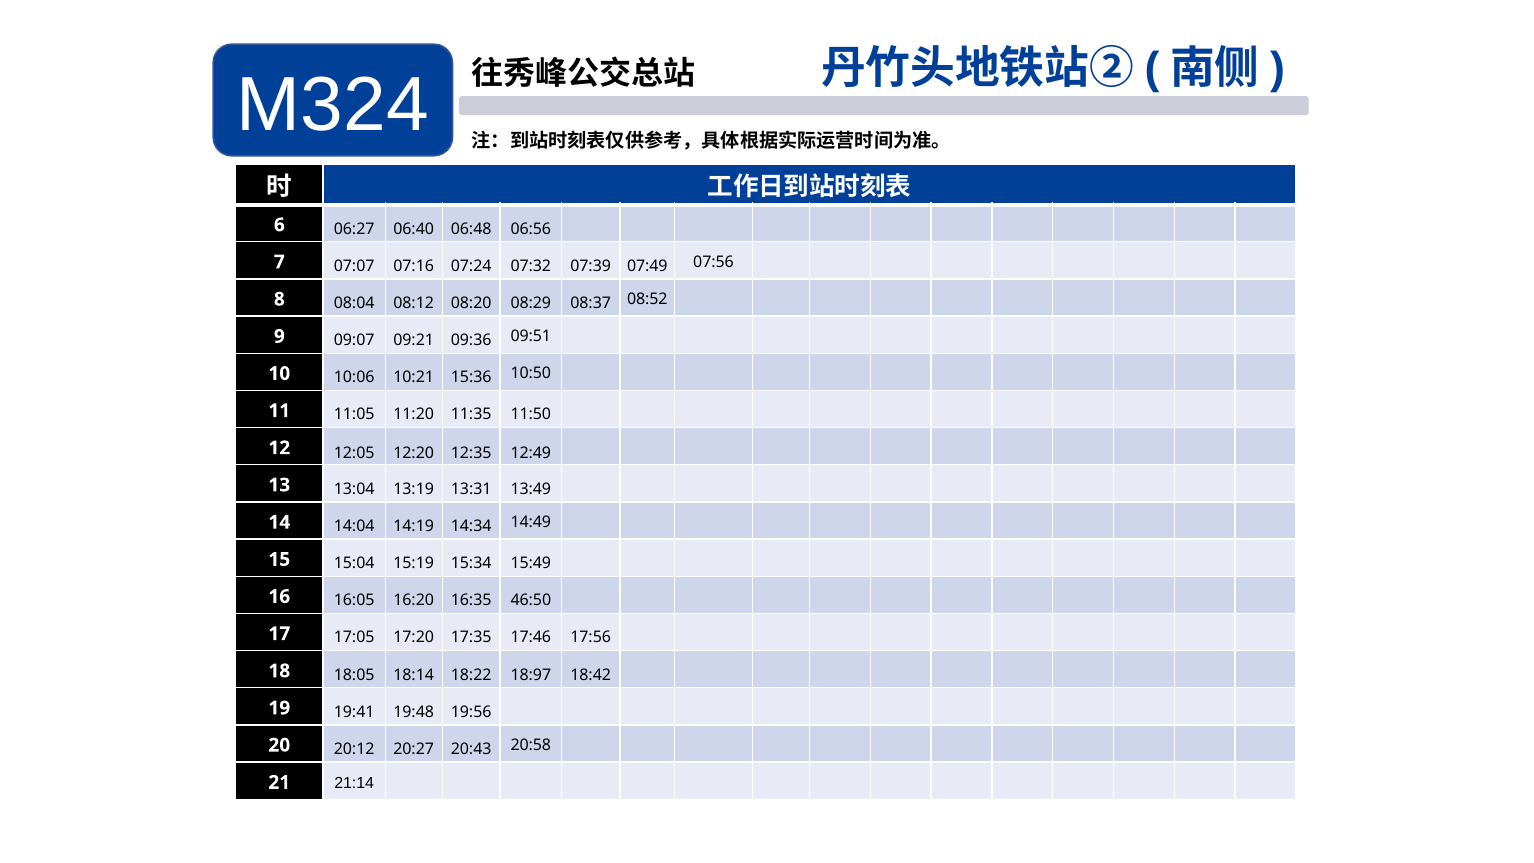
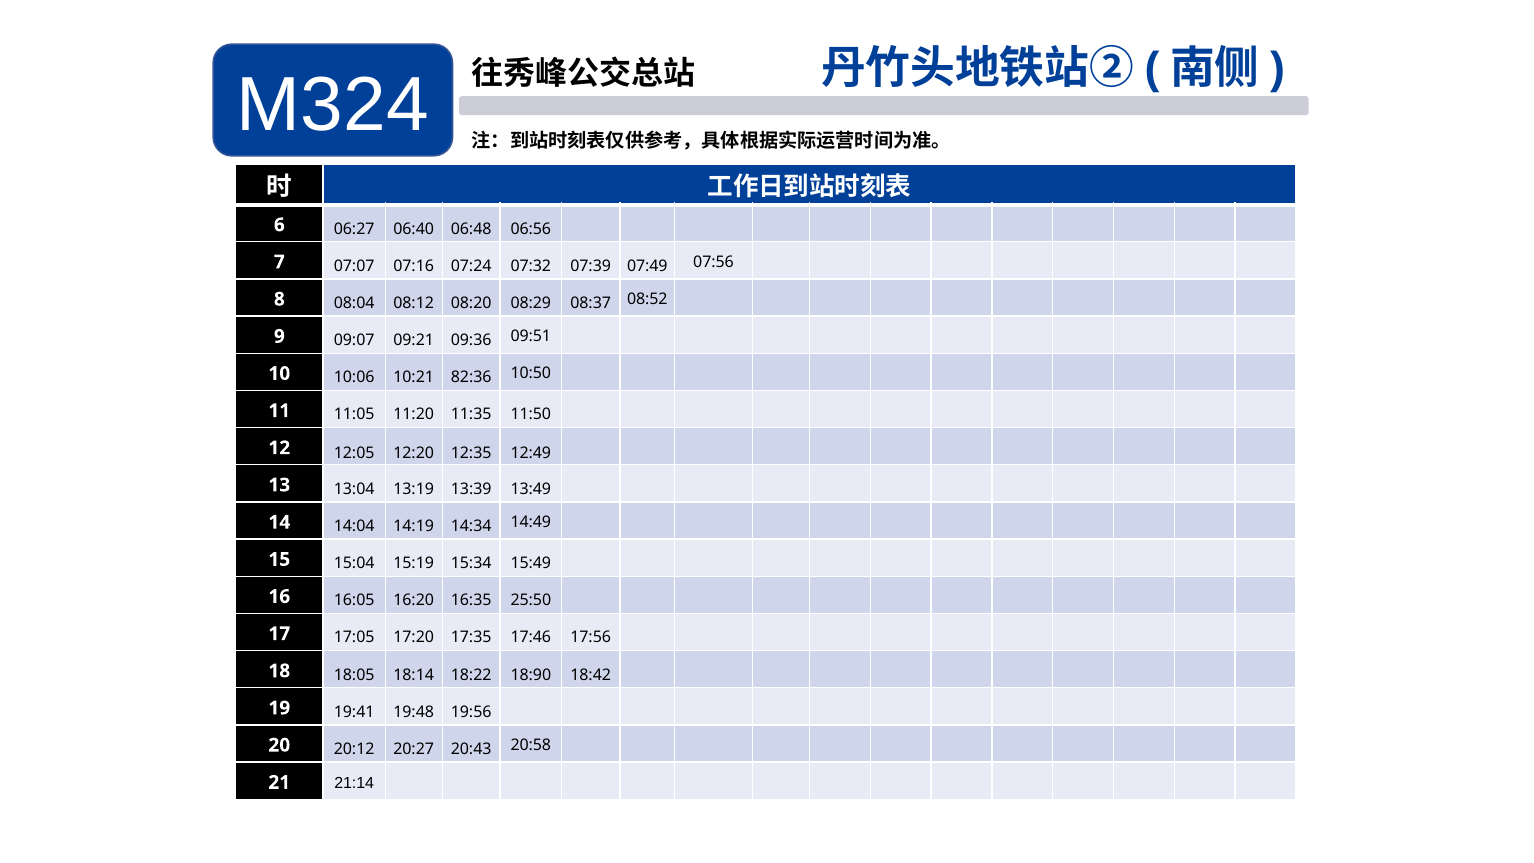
15:36: 15:36 -> 82:36 (471, 377)
13:31: 13:31 -> 13:39 (471, 489)
46:50: 46:50 -> 25:50 (531, 600)
18:97: 18:97 -> 18:90 (531, 675)
